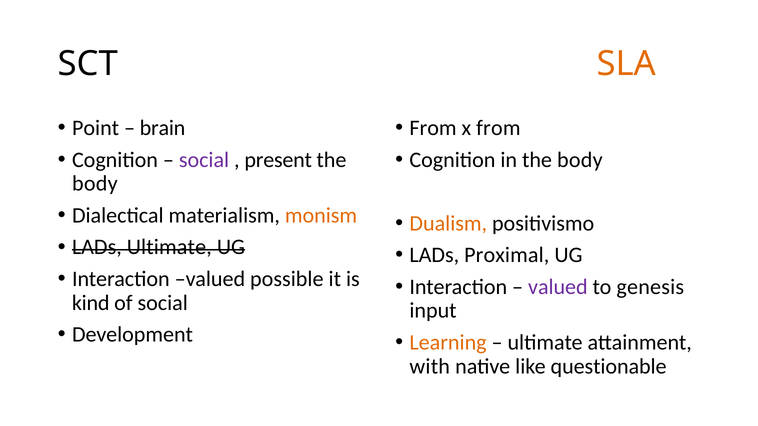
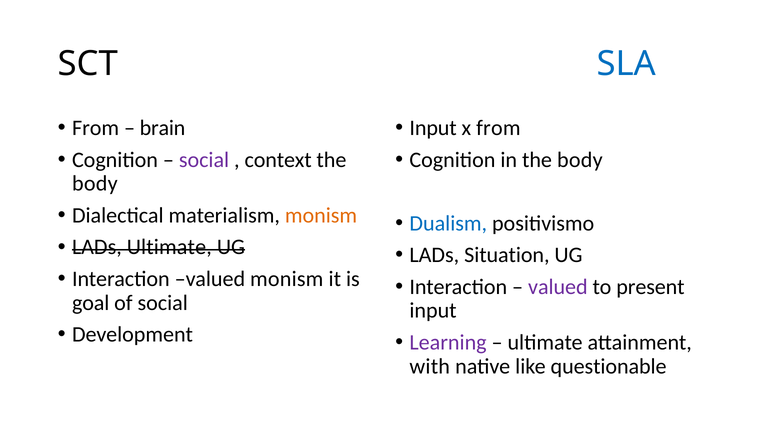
SLA colour: orange -> blue (626, 64)
Point: Point -> From (96, 128)
From: From -> Input (433, 128)
present: present -> context (278, 160)
Dualism colour: orange -> blue (448, 224)
Proximal: Proximal -> Situation (507, 255)
valued possible: possible -> monism (287, 279)
genesis: genesis -> present (650, 287)
kind: kind -> goal (91, 303)
Learning colour: orange -> purple (448, 343)
